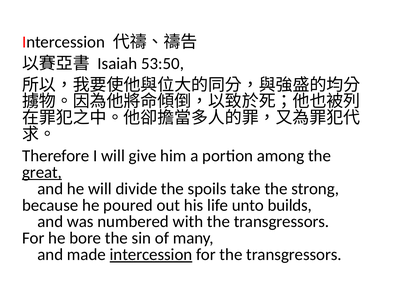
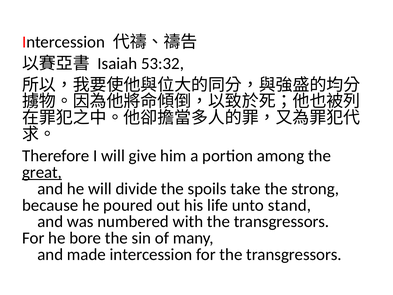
53:50: 53:50 -> 53:32 (163, 63)
builds: builds -> stand (290, 205)
intercession underline: present -> none (151, 254)
